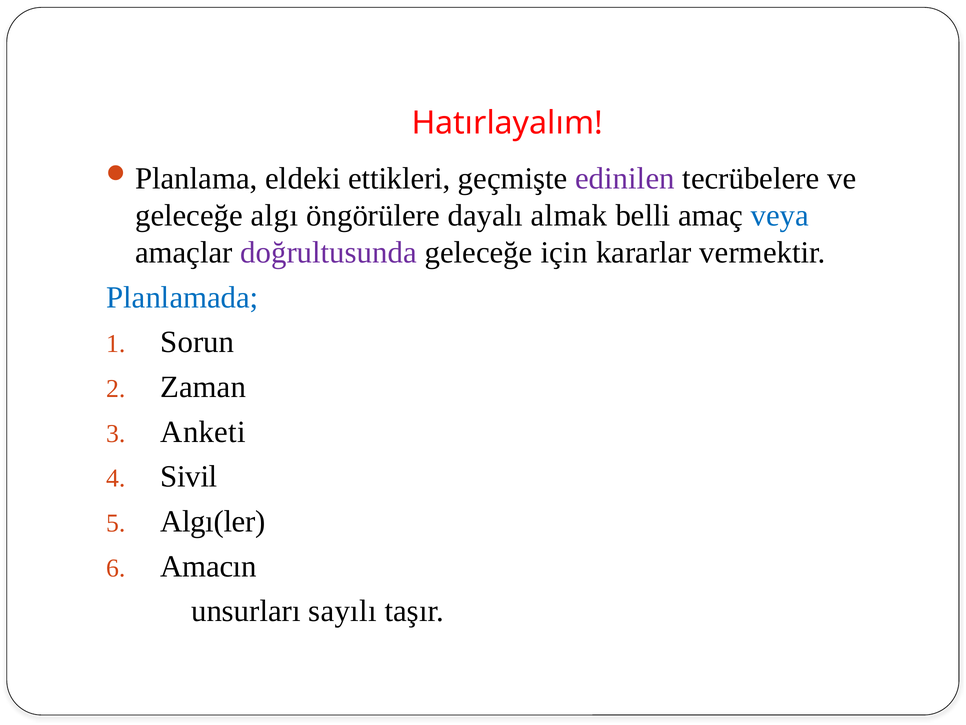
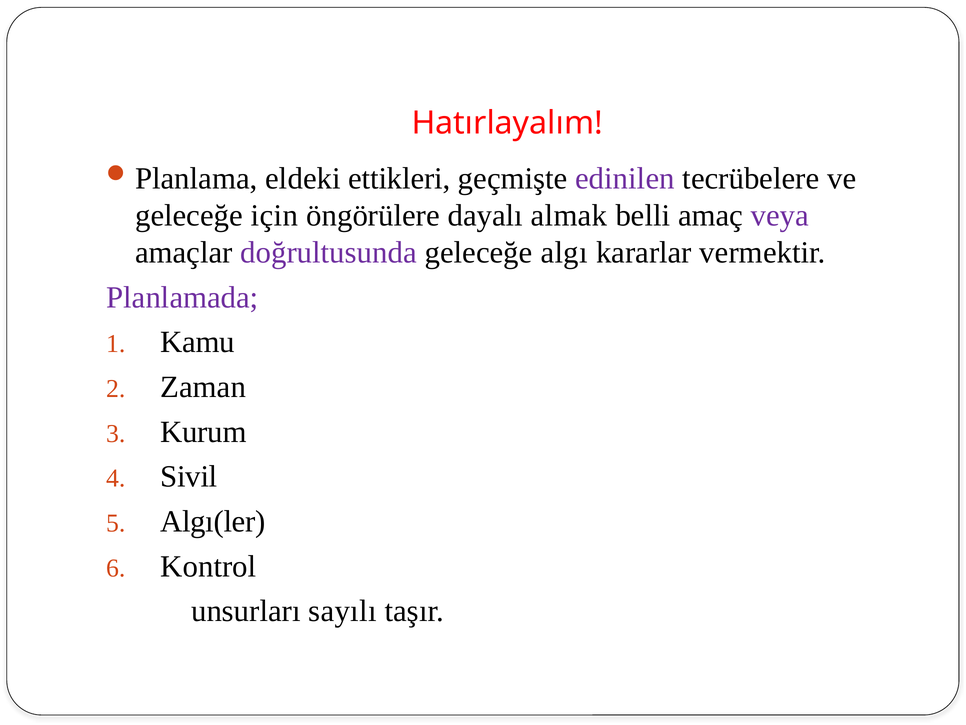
algı: algı -> için (275, 215)
veya colour: blue -> purple (780, 215)
için: için -> algı (564, 252)
Planlamada colour: blue -> purple (182, 297)
Sorun: Sorun -> Kamu (197, 342)
Anketi: Anketi -> Kurum (203, 432)
Amacın: Amacın -> Kontrol (208, 566)
